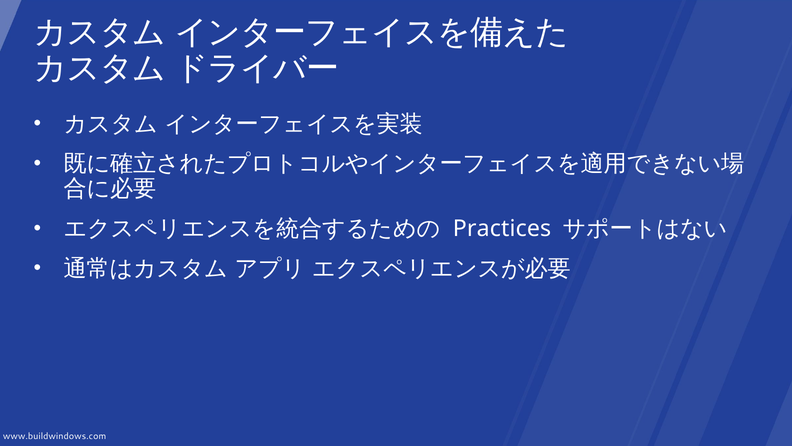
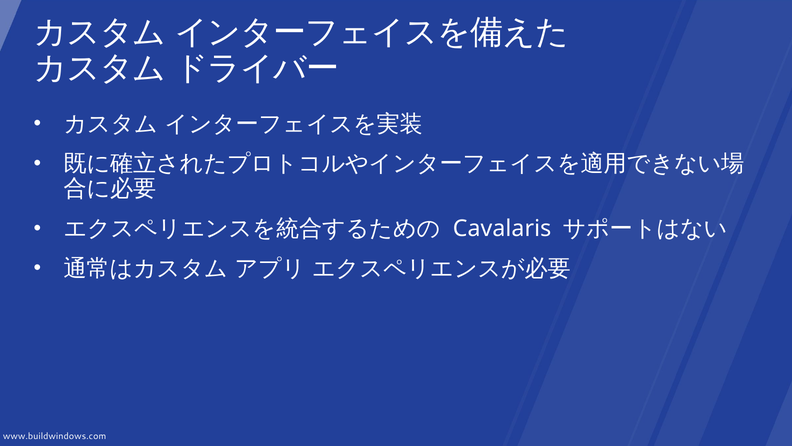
Practices: Practices -> Cavalaris (502, 228)
